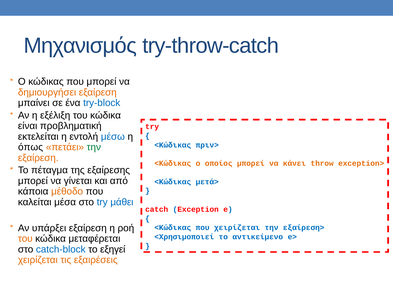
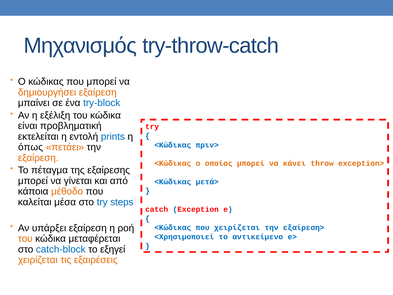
μέσω: μέσω -> prints (113, 136)
την colour: green -> black (94, 147)
μάθει: μάθει -> steps (122, 202)
